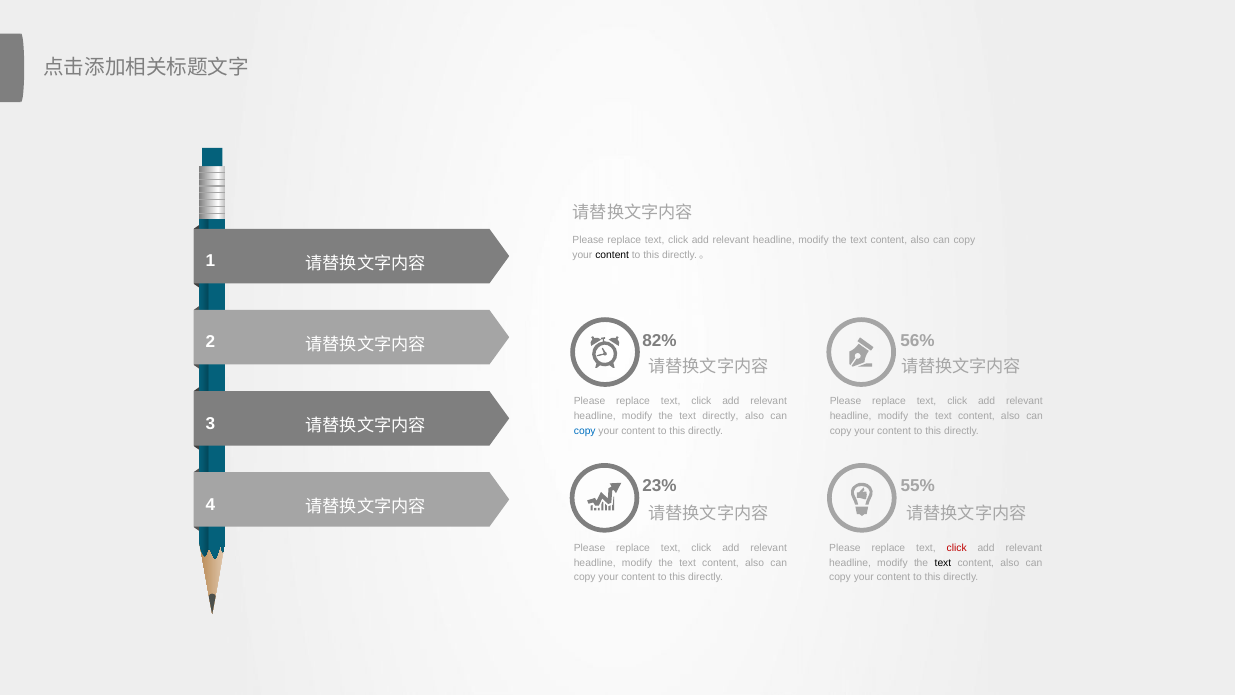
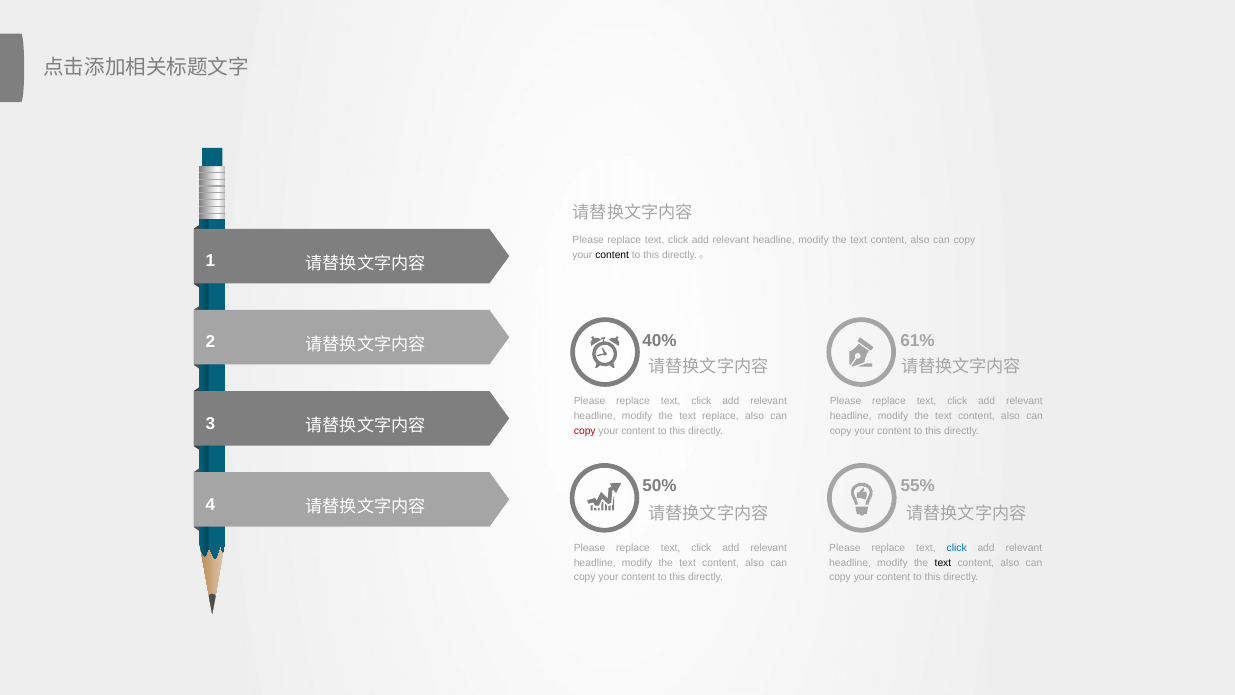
82%: 82% -> 40% (660, 341)
56%: 56% -> 61% (918, 341)
text directly: directly -> replace (720, 416)
copy colour: blue -> red (585, 431)
23%: 23% -> 50% (660, 486)
click colour: red -> blue (957, 548)
